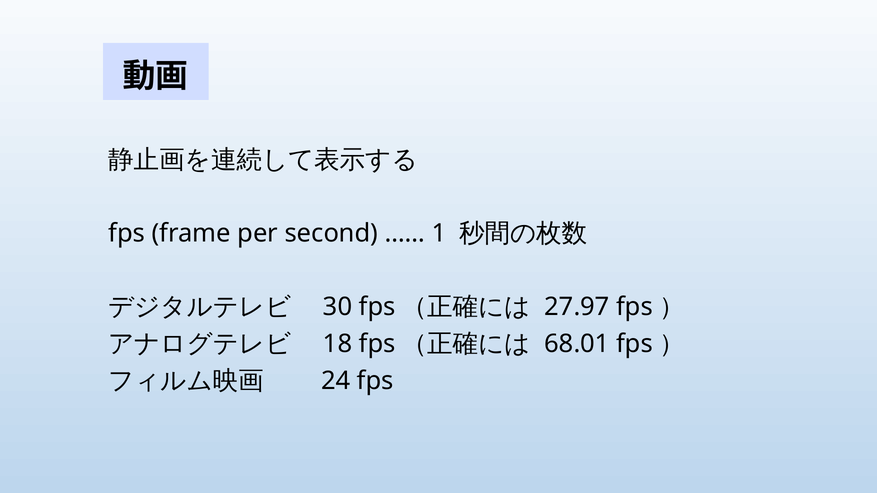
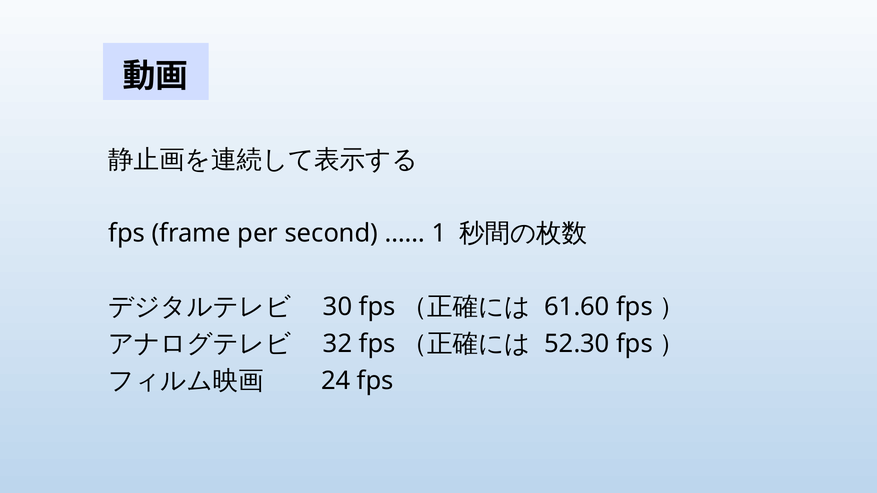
27.97: 27.97 -> 61.60 (577, 307)
18: 18 -> 32 (338, 344)
68.01: 68.01 -> 52.30 (577, 344)
